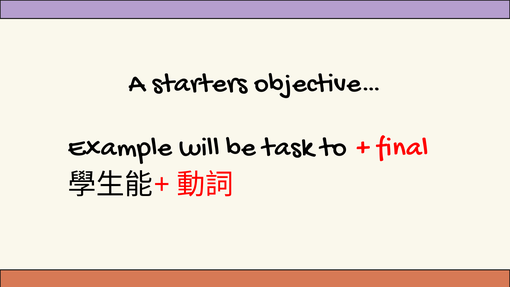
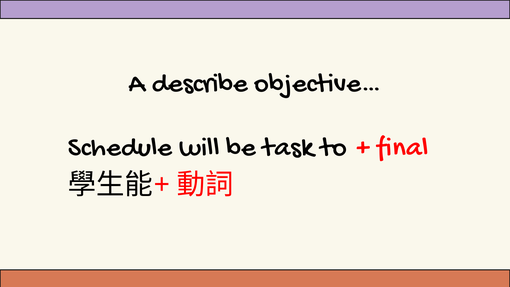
starters: starters -> describe (200, 81)
Example: Example -> Schedule (120, 145)
